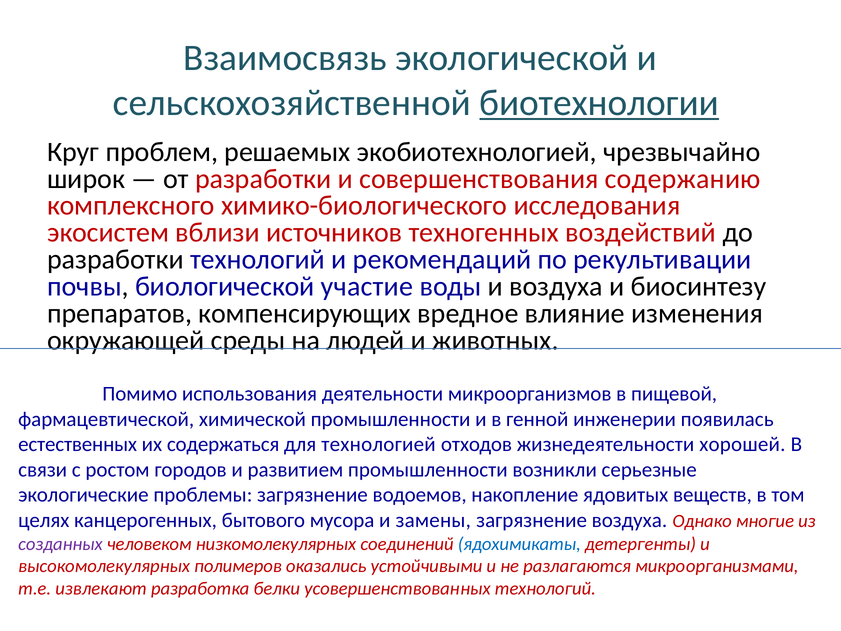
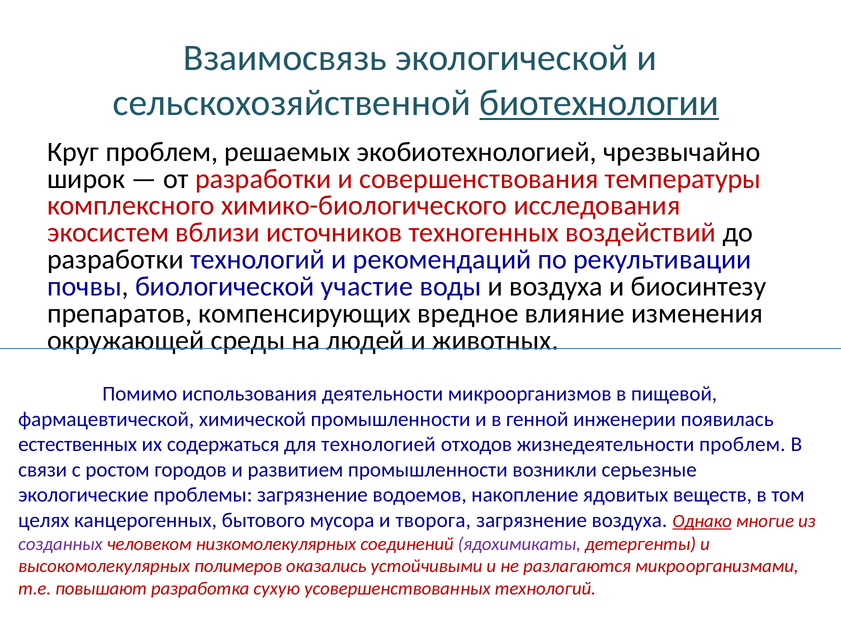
содержанию: содержанию -> температуры (683, 179)
жизнедеятельности хорошей: хорошей -> проблем (742, 444)
замены: замены -> творога (433, 520)
Однако underline: none -> present (702, 521)
ядохимикаты colour: blue -> purple (519, 544)
извлекают: извлекают -> повышают (101, 588)
белки: белки -> сухую (277, 588)
